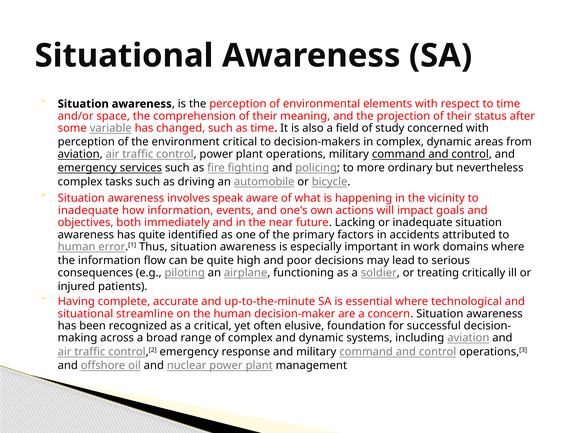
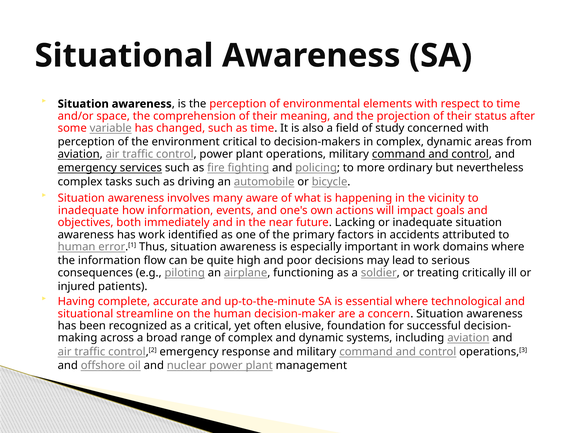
speak: speak -> many (228, 198)
has quite: quite -> work (152, 235)
